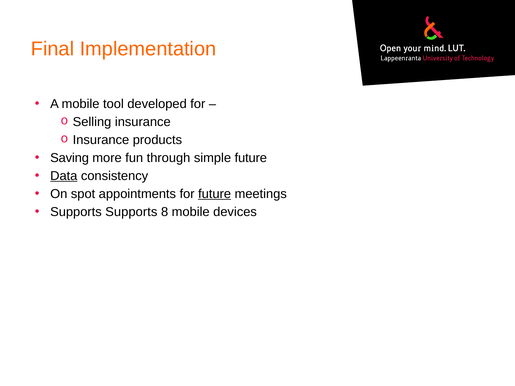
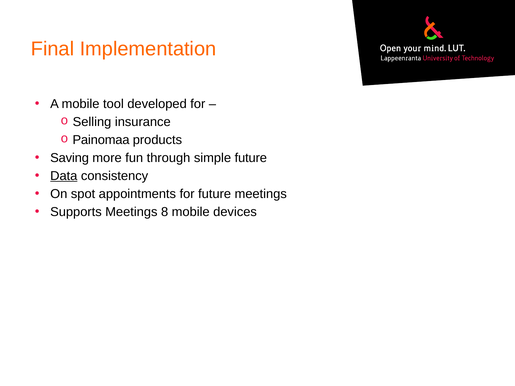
Insurance: Insurance -> Painomaa (101, 140)
future underline: present -> none (215, 194)
Supports Supports: Supports -> Meetings (131, 212)
